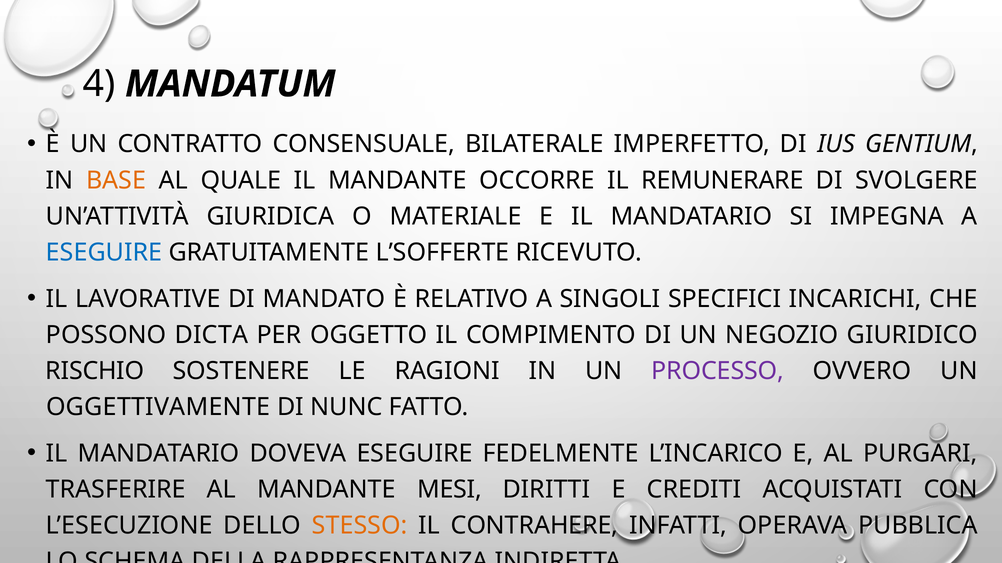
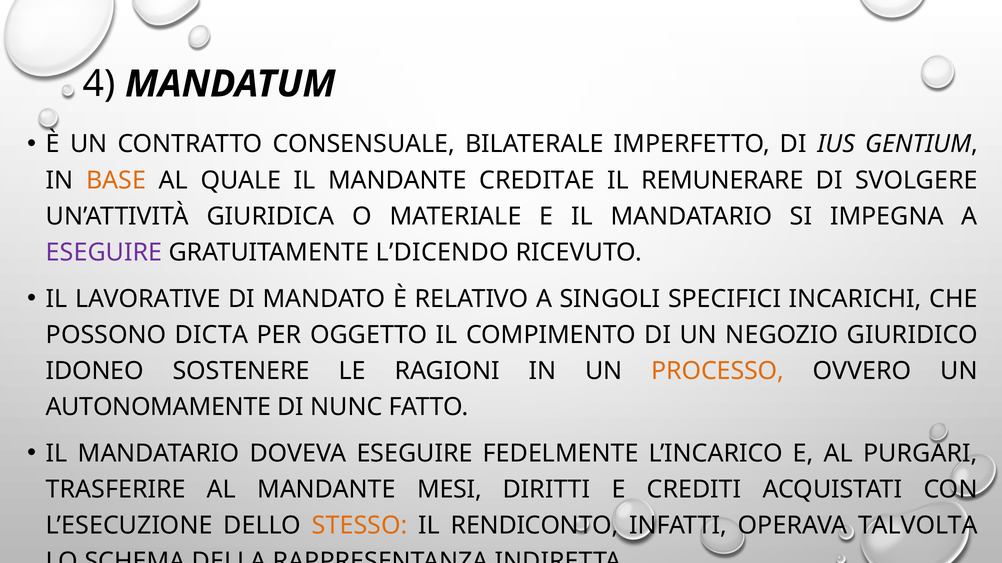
OCCORRE: OCCORRE -> CREDITAE (537, 180)
ESEGUIRE colour: blue -> purple (104, 253)
L’SOFFERTE: L’SOFFERTE -> L’DICENDO (442, 253)
RISCHIO: RISCHIO -> IDONEO (95, 371)
PROCESSO colour: purple -> orange (718, 371)
OGGETTIVAMENTE: OGGETTIVAMENTE -> AUTONOMAMENTE (158, 407)
CONTRAHERE: CONTRAHERE -> RENDICONTO (535, 526)
PUBBLICA: PUBBLICA -> TALVOLTA (918, 526)
